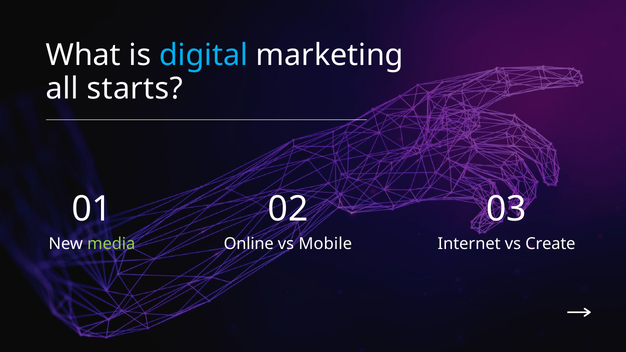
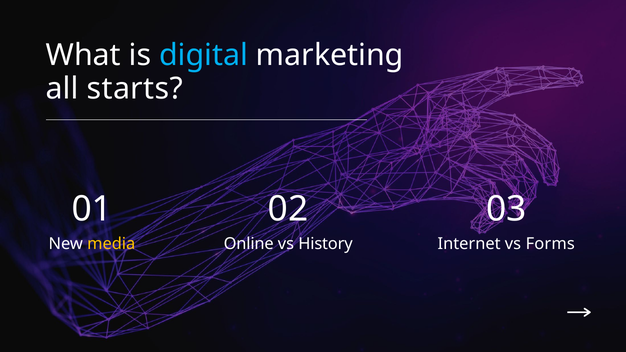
media colour: light green -> yellow (111, 244)
Mobile: Mobile -> History (325, 244)
Create: Create -> Forms (550, 244)
